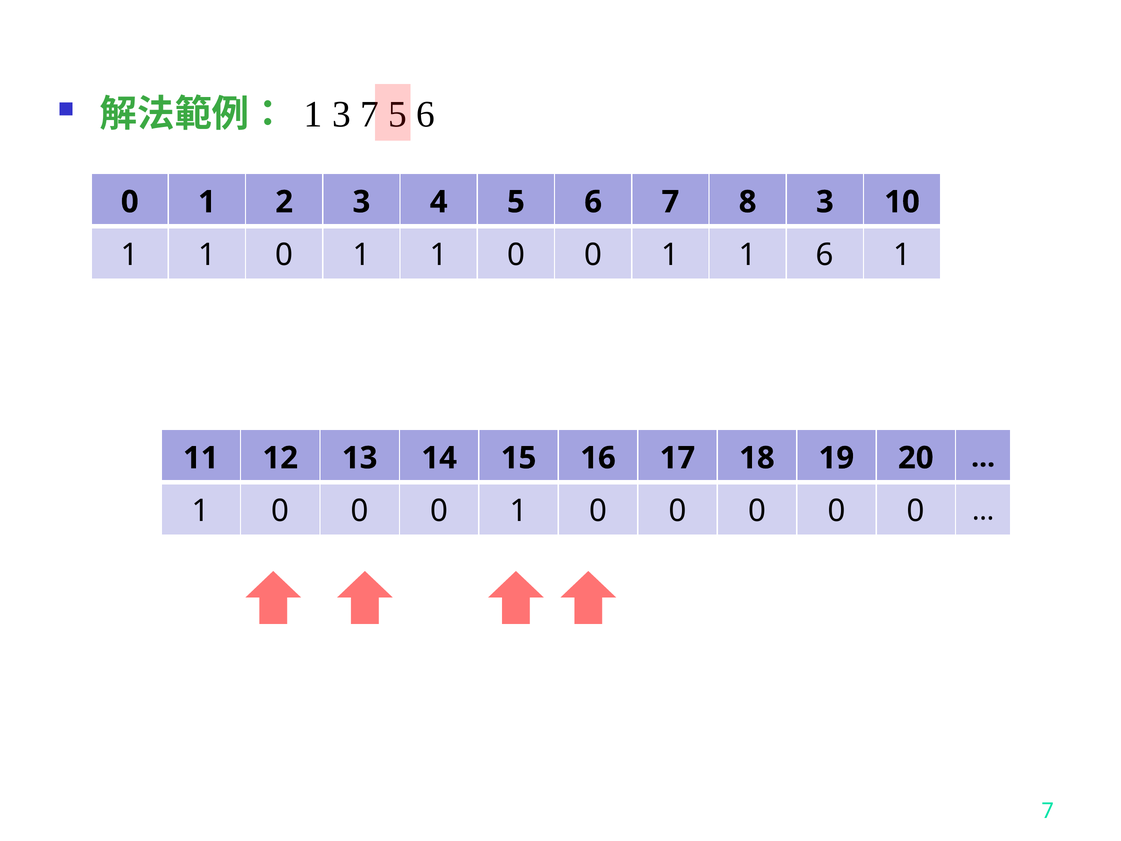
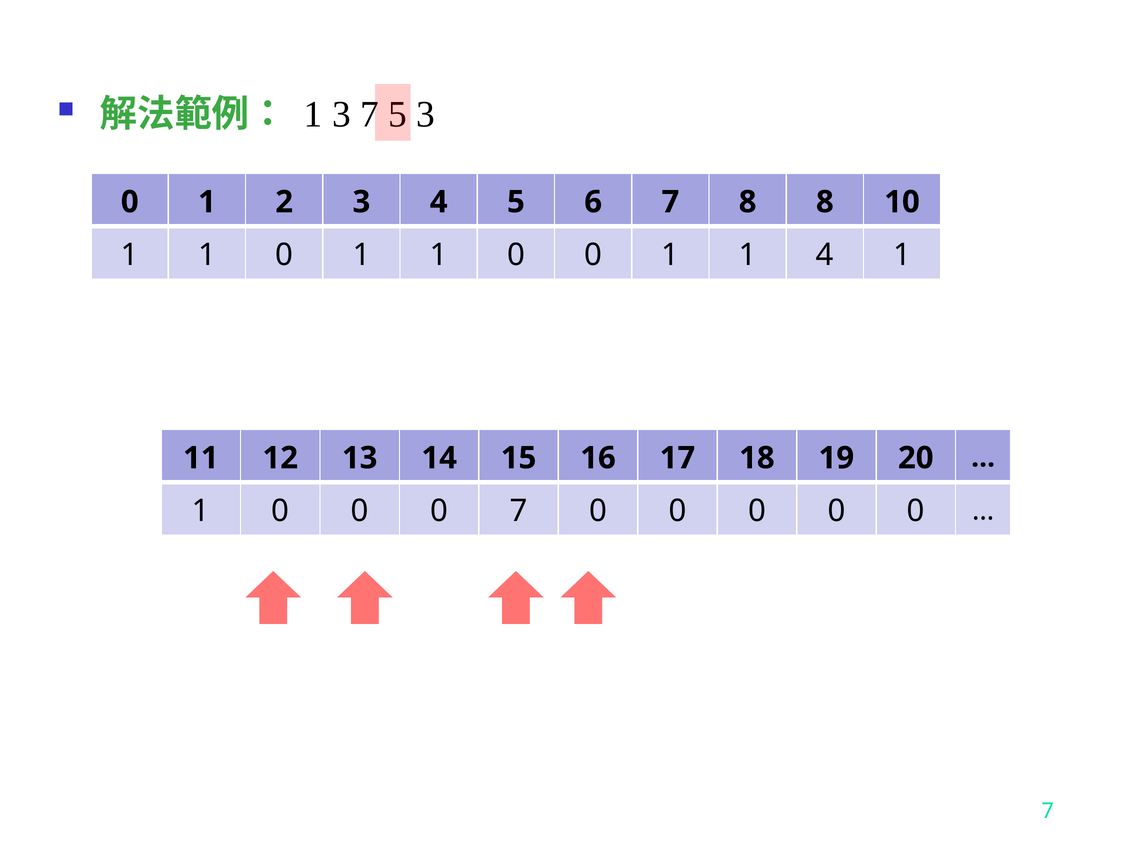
6: 6 -> 3 (425, 115)
8 3: 3 -> 8 (825, 202)
1 6: 6 -> 4 (825, 255)
0 0 0 1: 1 -> 7 (519, 511)
